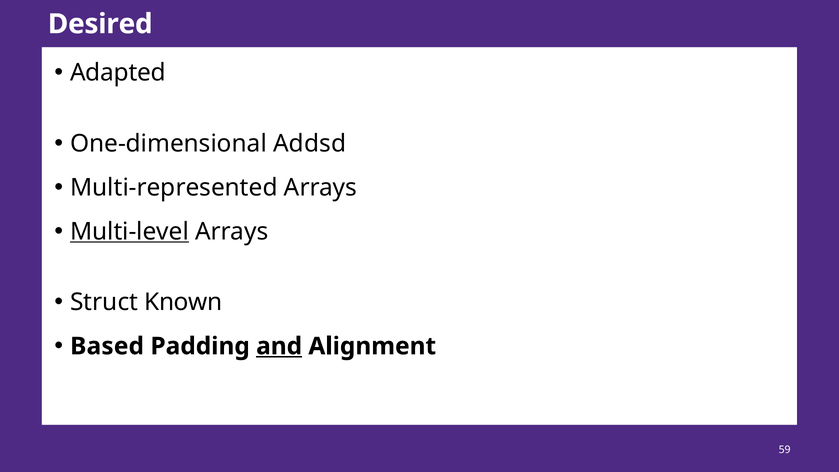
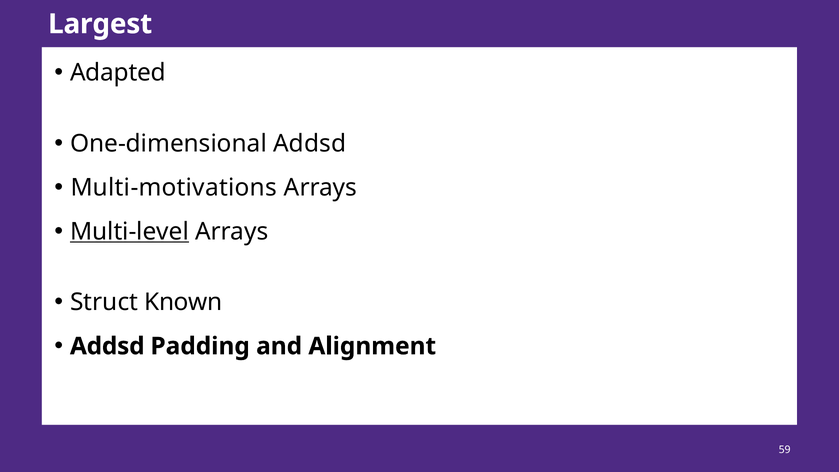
Desired: Desired -> Largest (100, 24)
Multi-represented: Multi-represented -> Multi-motivations (174, 188)
Based: Based -> Addsd (107, 346)
and underline: present -> none (279, 346)
